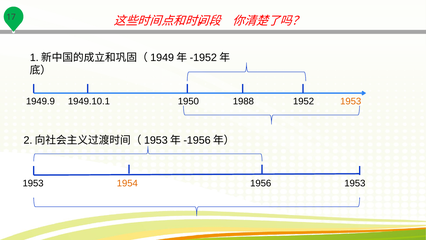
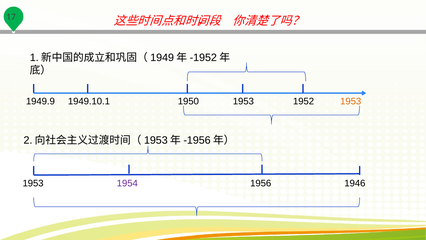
1950 1988: 1988 -> 1953 (243, 101)
1954 colour: orange -> purple (127, 183)
1956 1953: 1953 -> 1946 (355, 183)
